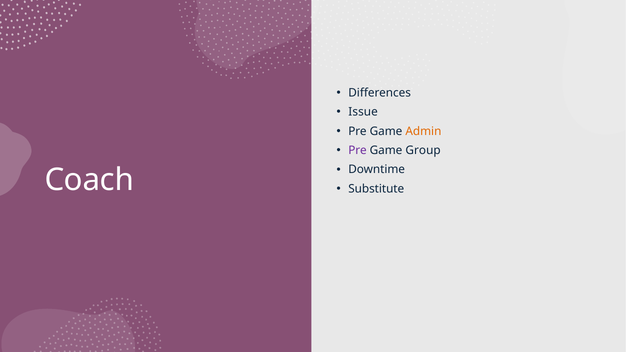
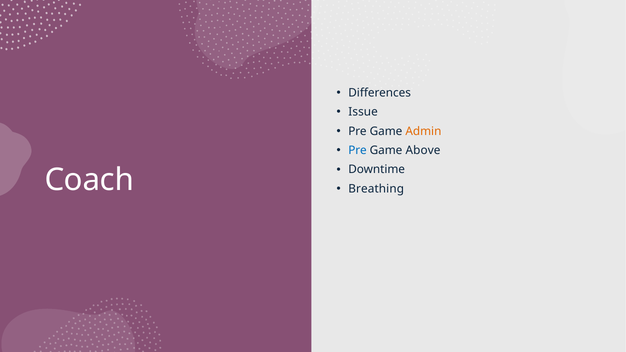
Pre colour: purple -> blue (358, 150)
Group: Group -> Above (423, 150)
Substitute: Substitute -> Breathing (376, 189)
